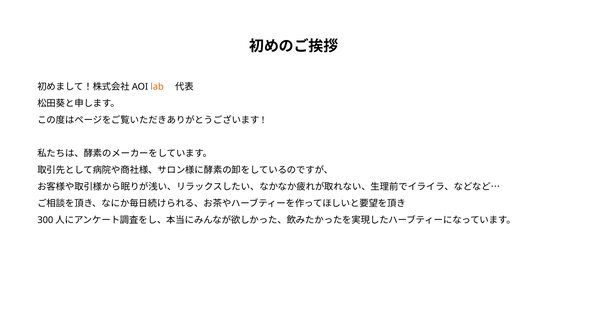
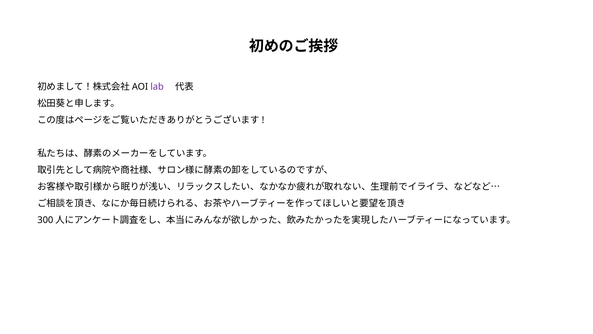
lab colour: orange -> purple (157, 87)
